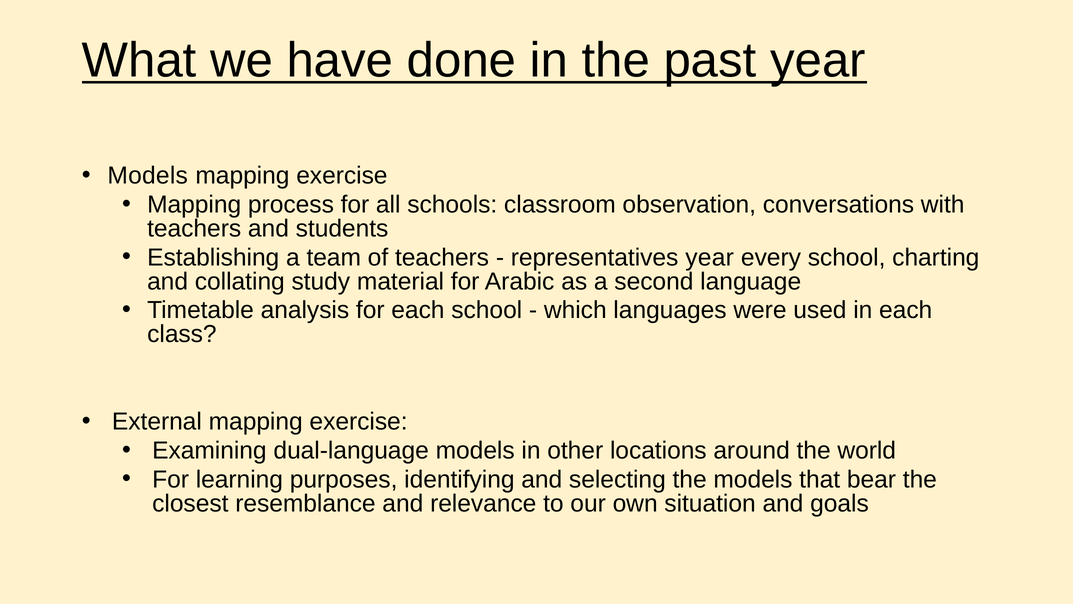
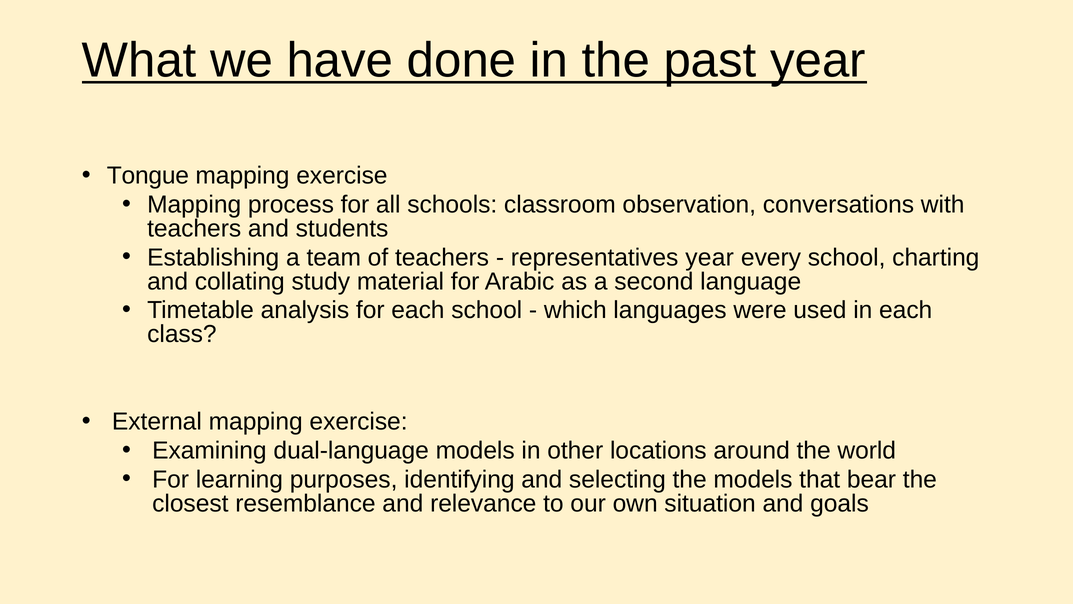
Models: Models -> Tongue (148, 176)
